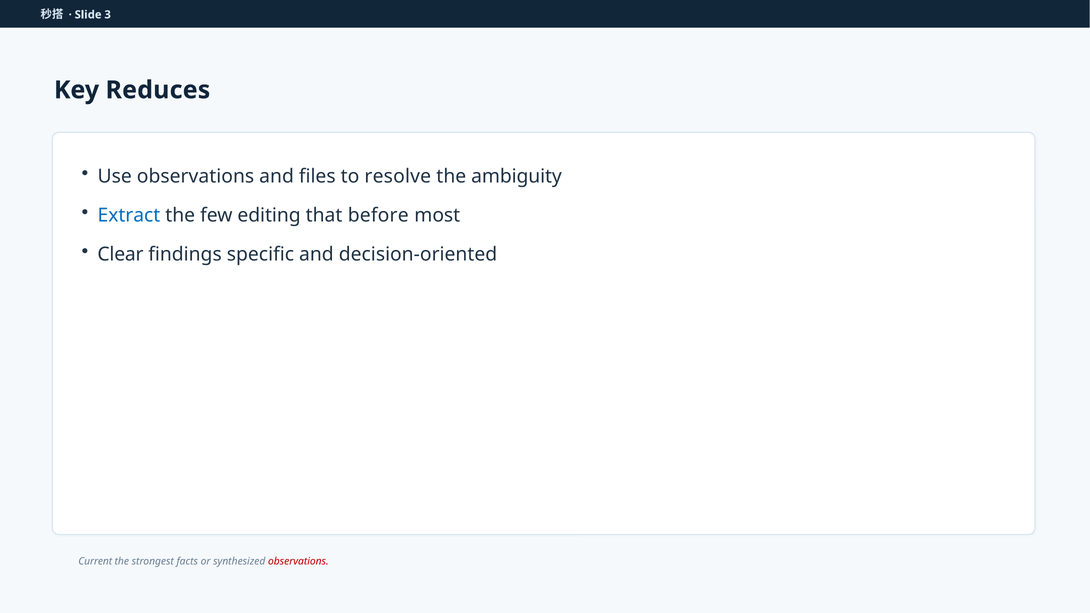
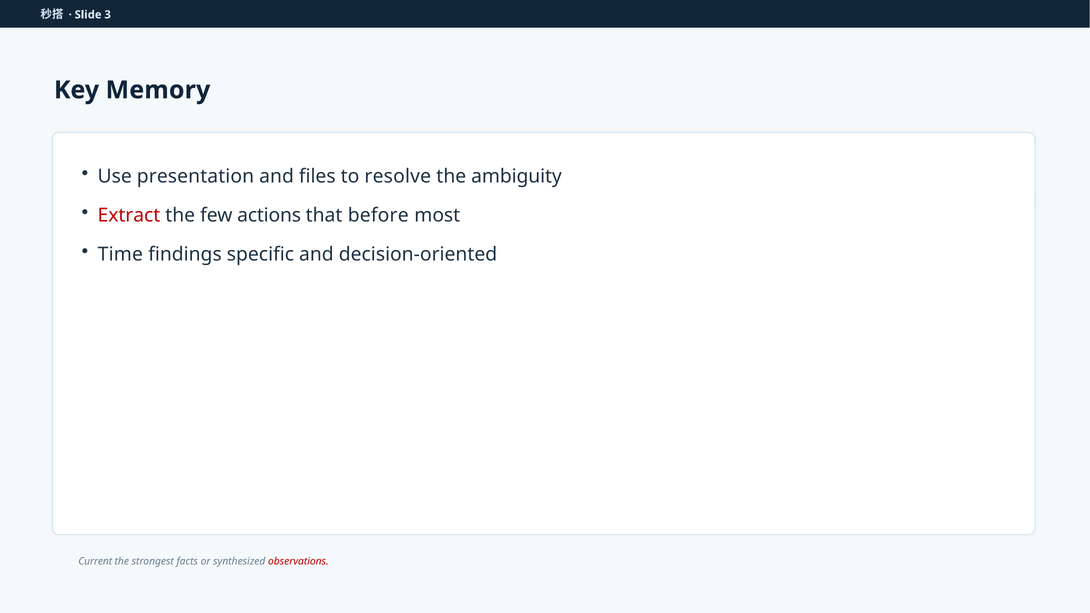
Reduces: Reduces -> Memory (158, 90)
Use observations: observations -> presentation (195, 176)
Extract colour: blue -> red (129, 215)
editing: editing -> actions (269, 215)
Clear: Clear -> Time (120, 255)
